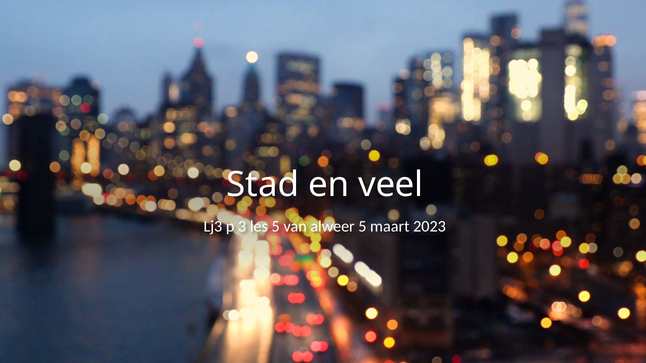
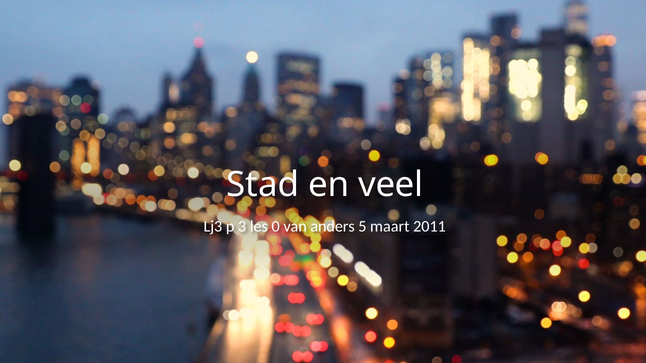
les 5: 5 -> 0 (276, 227)
alweer: alweer -> anders (333, 227)
2023: 2023 -> 2011 (430, 227)
